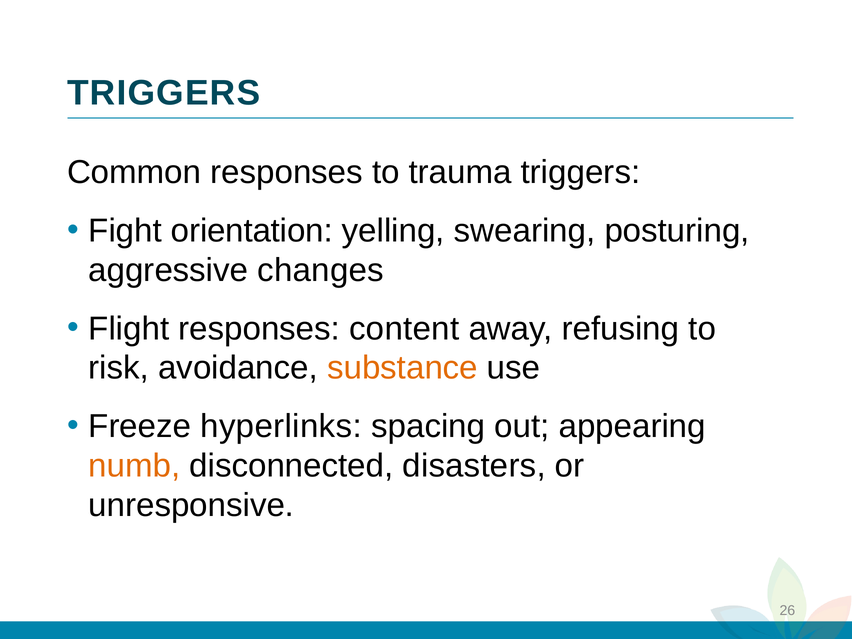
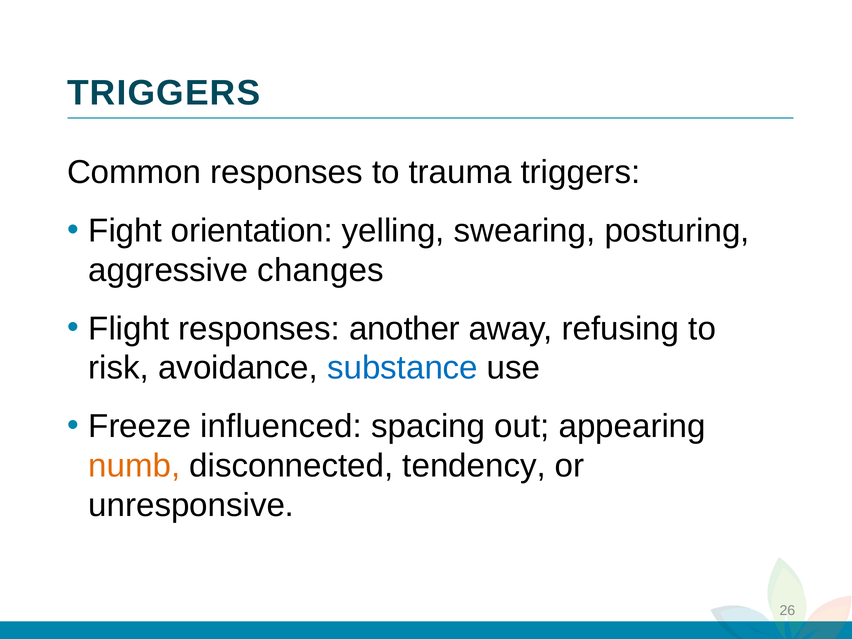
content: content -> another (404, 329)
substance colour: orange -> blue (402, 368)
hyperlinks: hyperlinks -> influenced (281, 427)
disasters: disasters -> tendency (474, 466)
